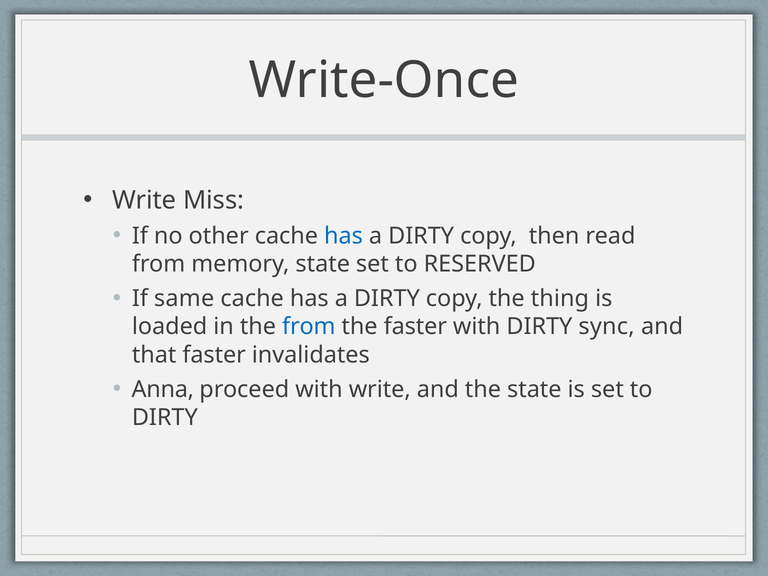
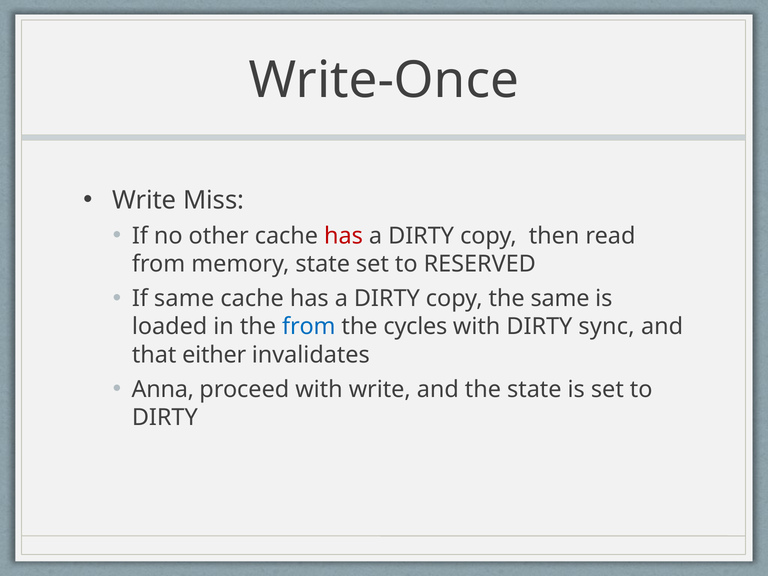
has colour: blue -> red (344, 236)
the thing: thing -> same (560, 299)
the faster: faster -> cycles (415, 327)
that faster: faster -> either (214, 355)
